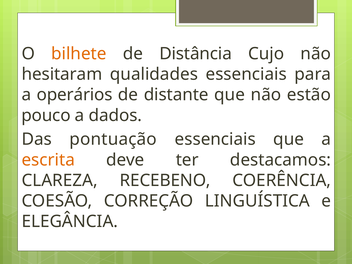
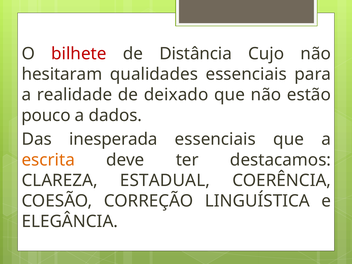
bilhete colour: orange -> red (79, 54)
operários: operários -> realidade (75, 95)
distante: distante -> deixado (176, 95)
pontuação: pontuação -> inesperada (113, 139)
RECEBENO: RECEBENO -> ESTADUAL (165, 180)
